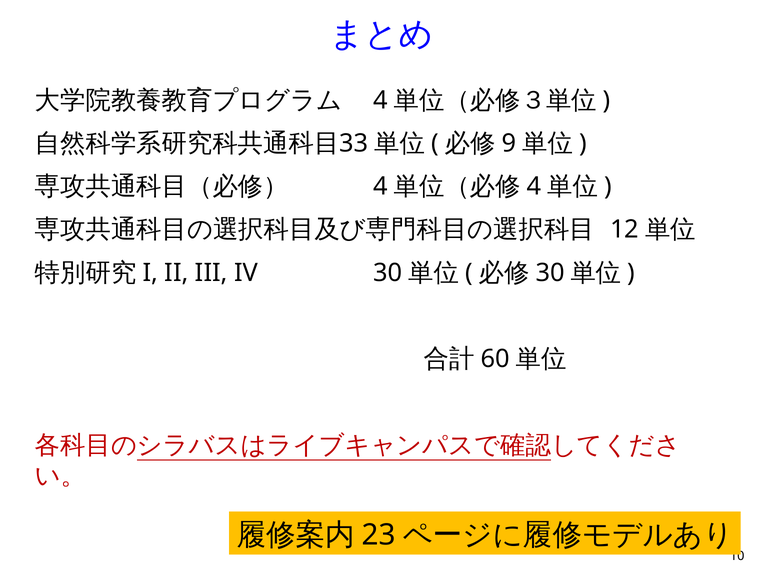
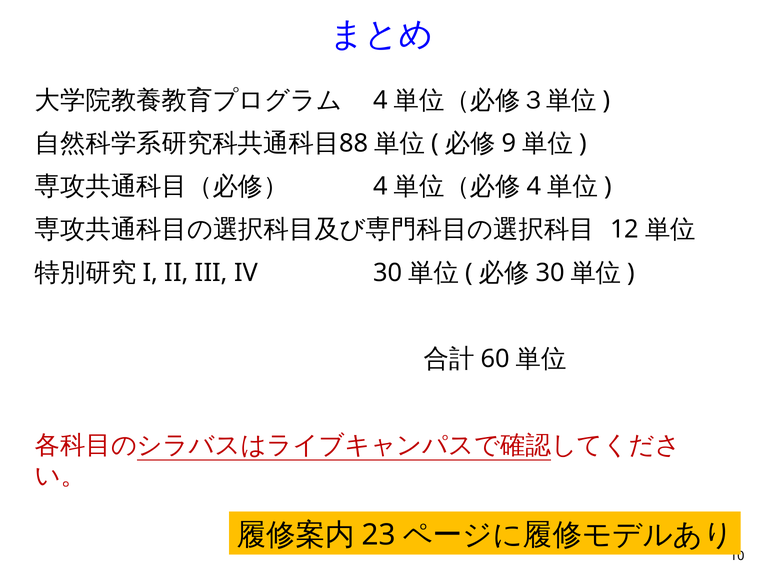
33: 33 -> 88 (354, 143)
